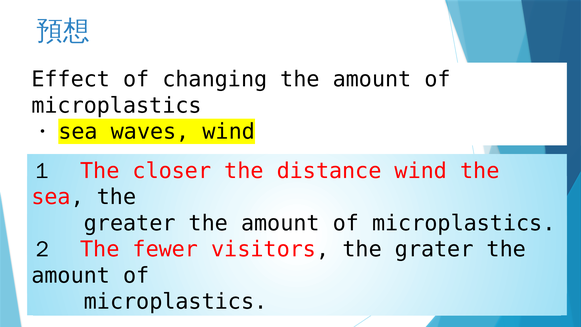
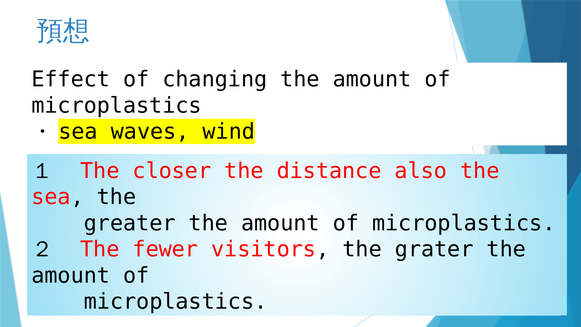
distance wind: wind -> also (421, 171)
